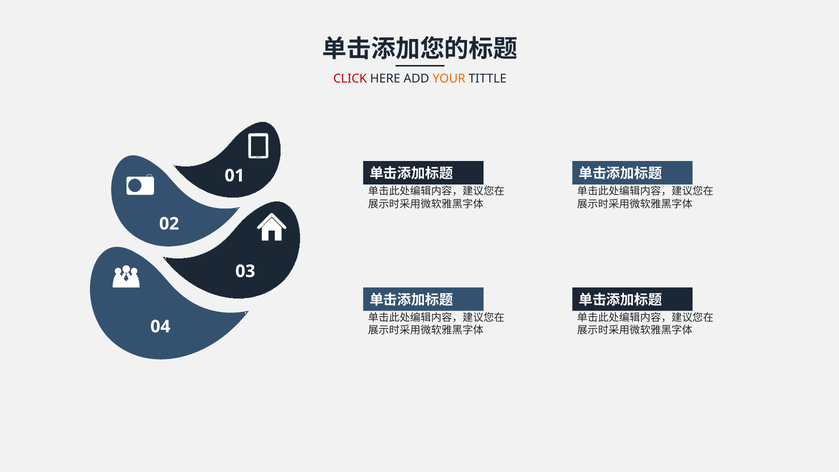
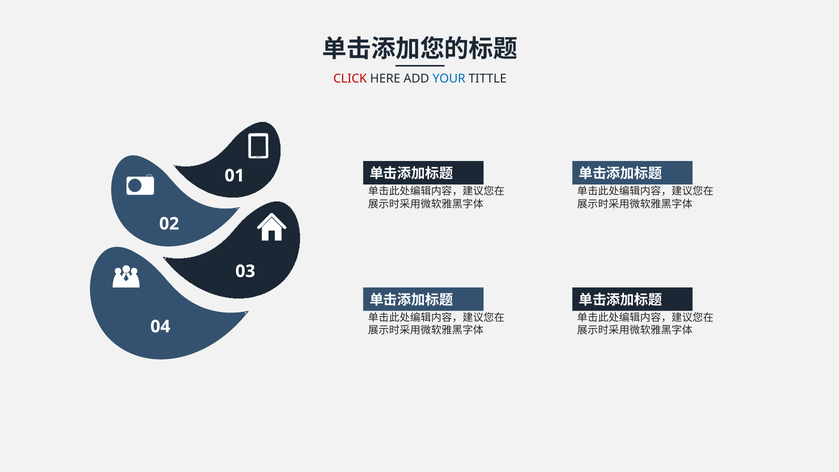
YOUR colour: orange -> blue (449, 78)
